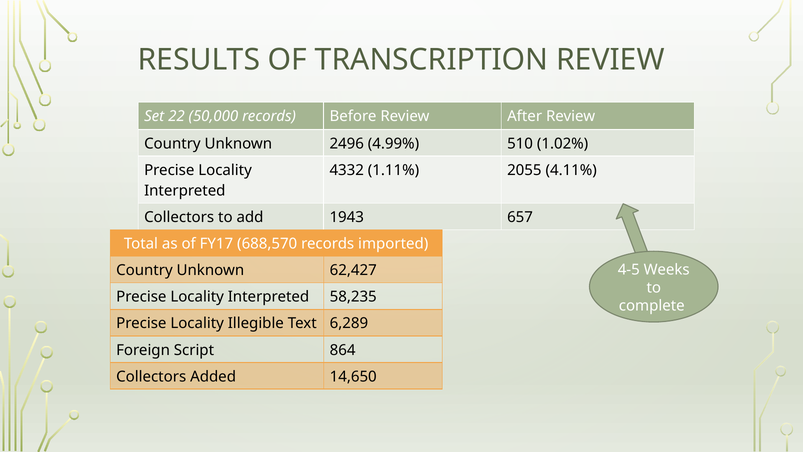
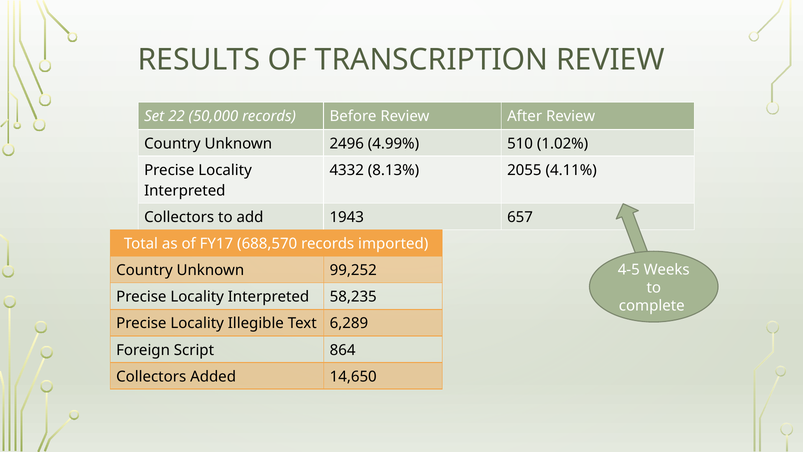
1.11%: 1.11% -> 8.13% (394, 170)
62,427: 62,427 -> 99,252 (353, 270)
